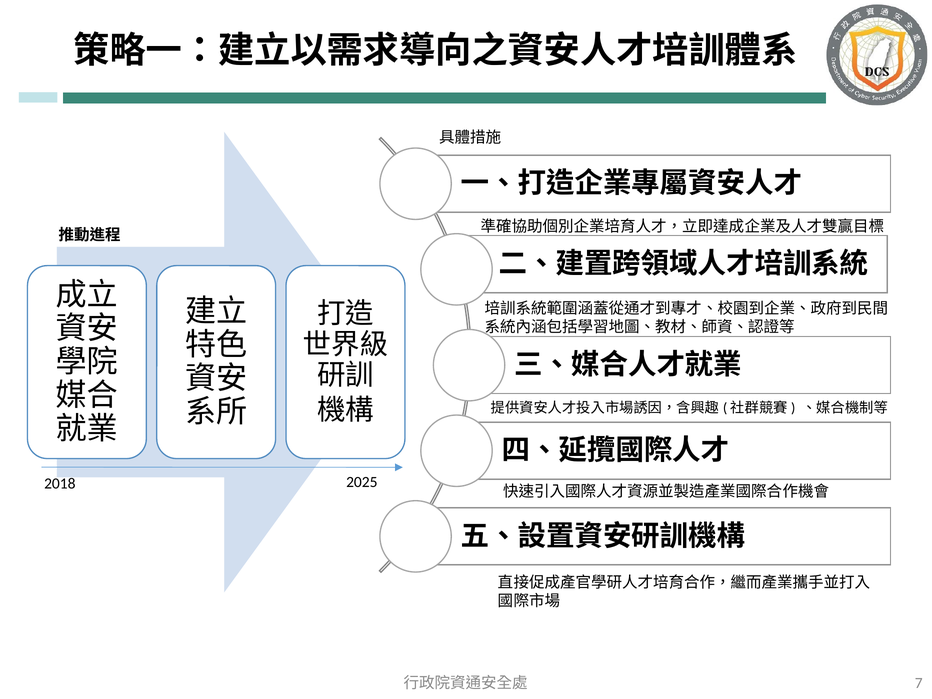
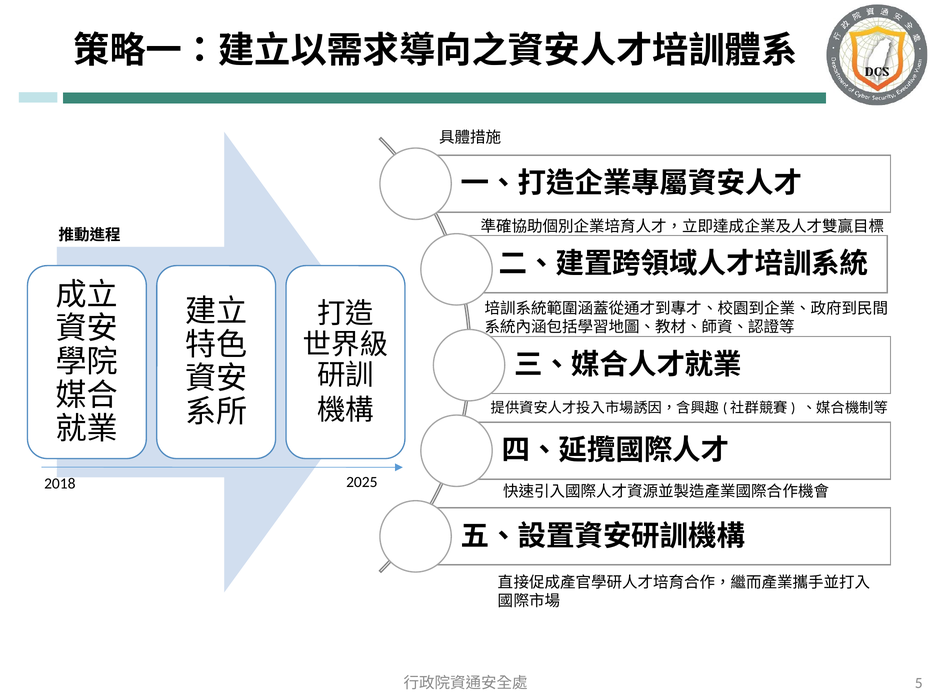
7: 7 -> 5 (919, 683)
